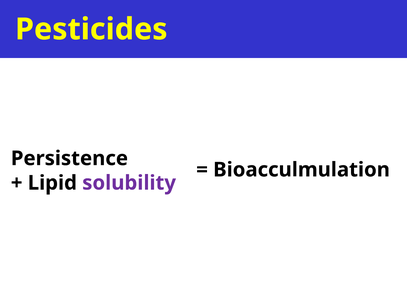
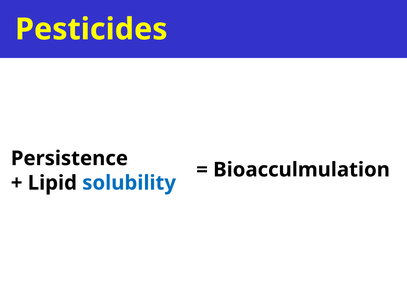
solubility colour: purple -> blue (129, 182)
